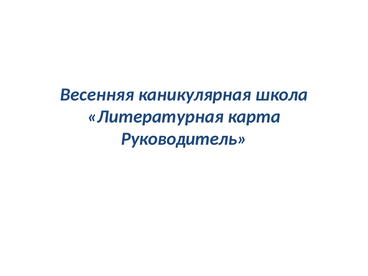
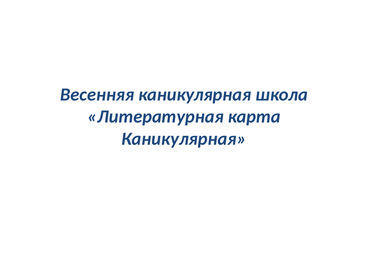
Руководитель: Руководитель -> Каникулярная (184, 139)
